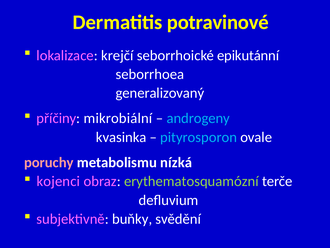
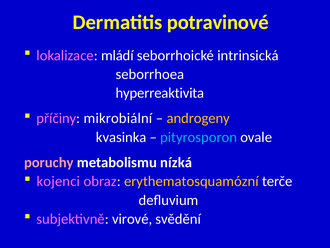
krejčí: krejčí -> mládí (117, 55)
epikutánní: epikutánní -> intrinsická (248, 55)
generalizovaný: generalizovaný -> hyperreaktivita (160, 93)
androgeny colour: light blue -> yellow (198, 118)
erythematosquamózní colour: light green -> yellow (191, 181)
buňky: buňky -> virové (132, 219)
